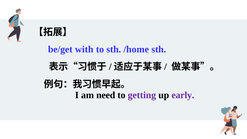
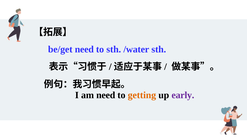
be/get with: with -> need (84, 49)
/home: /home -> /water (136, 49)
getting colour: purple -> orange (142, 95)
